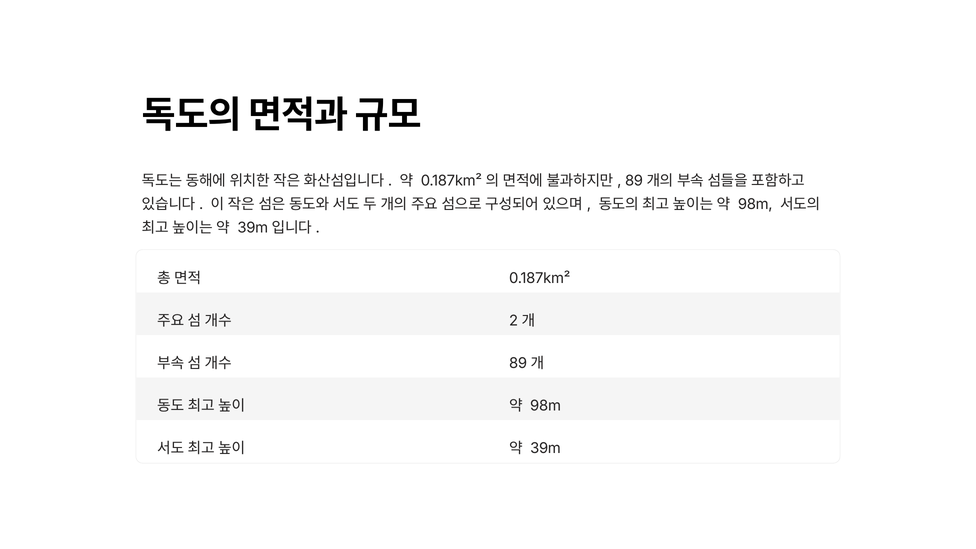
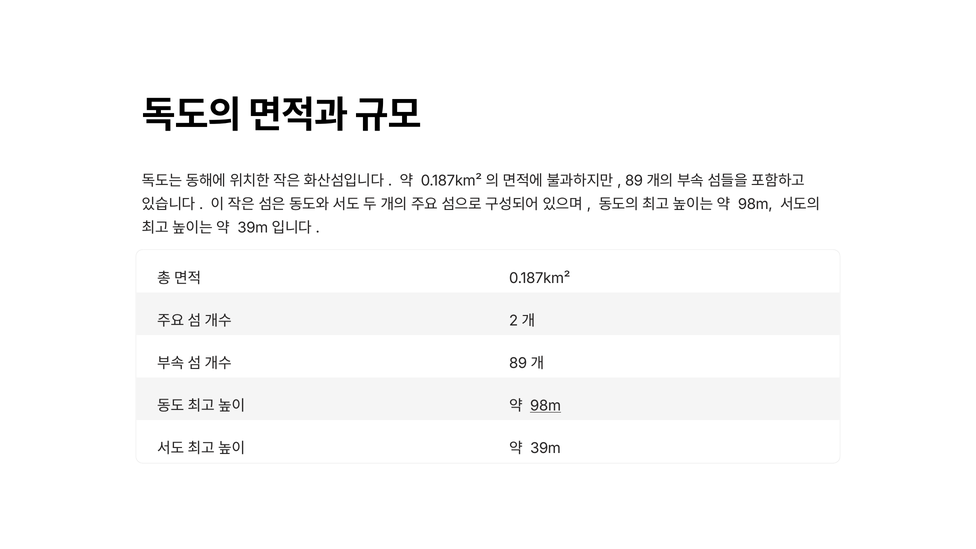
98m underline: none -> present (546, 406)
